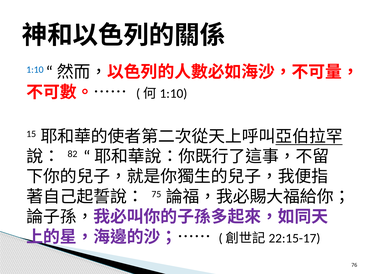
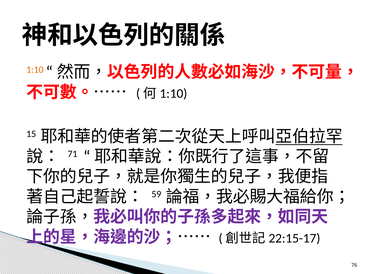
1:10 colour: blue -> orange (35, 70)
82: 82 -> 71 (73, 154)
75: 75 -> 59 (156, 195)
